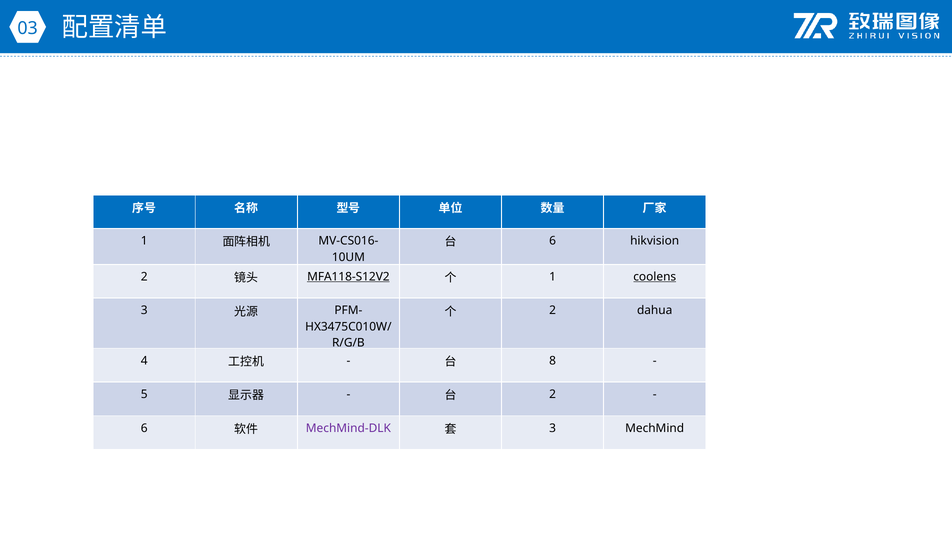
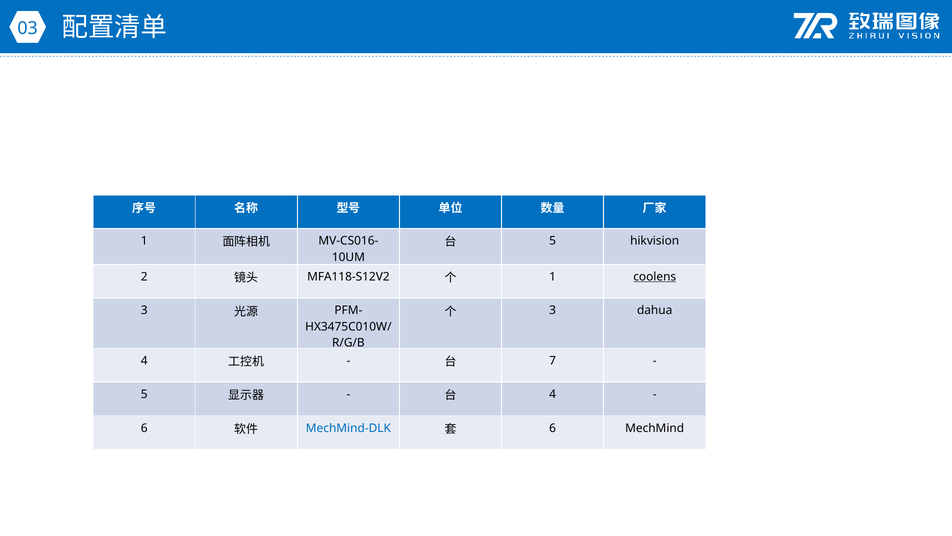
6: 6 -> 5 (553, 241)
MFA118-S12V2 underline: present -> none (348, 277)
2: 2 -> 3 (553, 310)
8: 8 -> 7 (553, 360)
2: 2 -> 4 (553, 394)
MechMind-DLK colour: purple -> blue (348, 428)
3: 3 -> 6 (553, 428)
